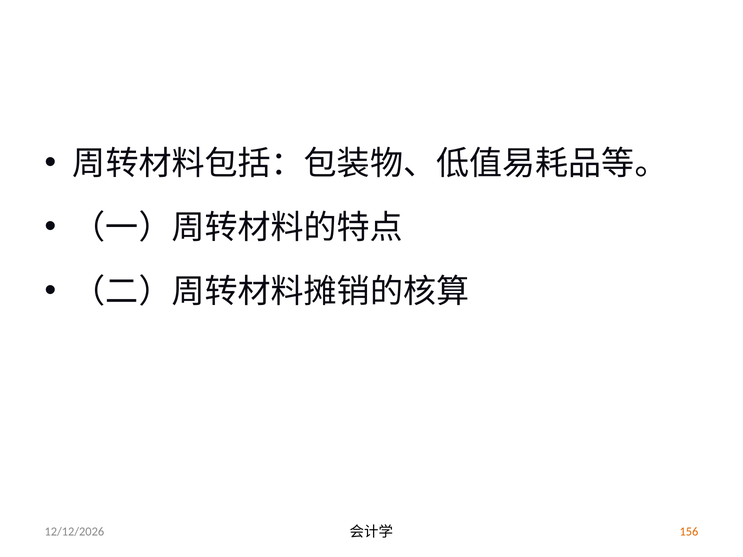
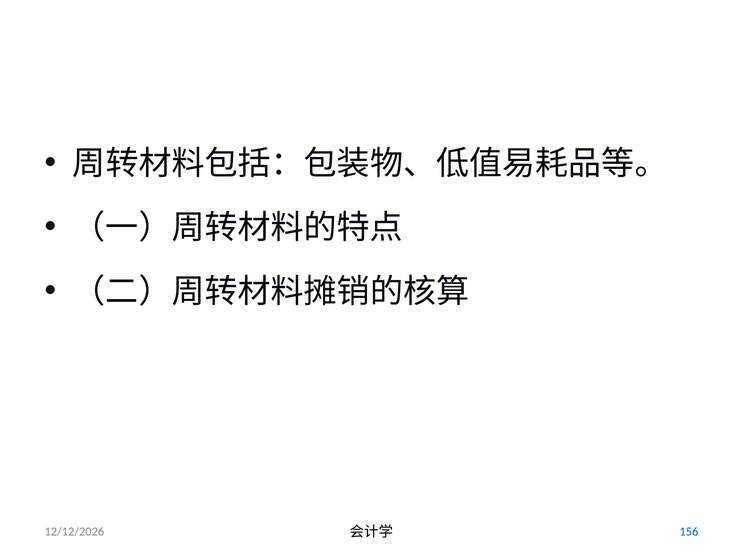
156 colour: orange -> blue (689, 532)
